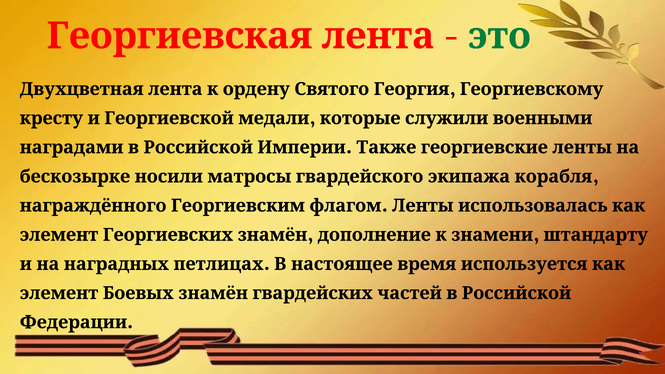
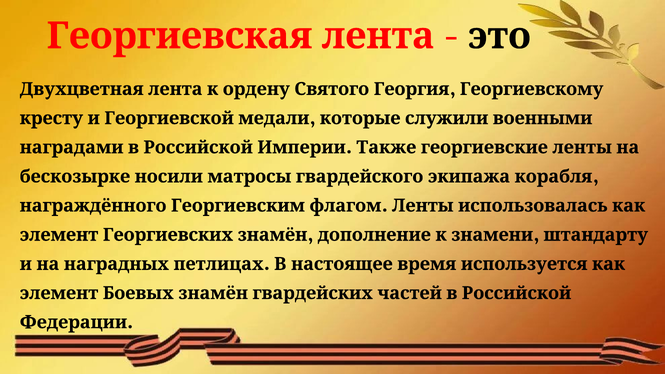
это colour: green -> black (499, 36)
